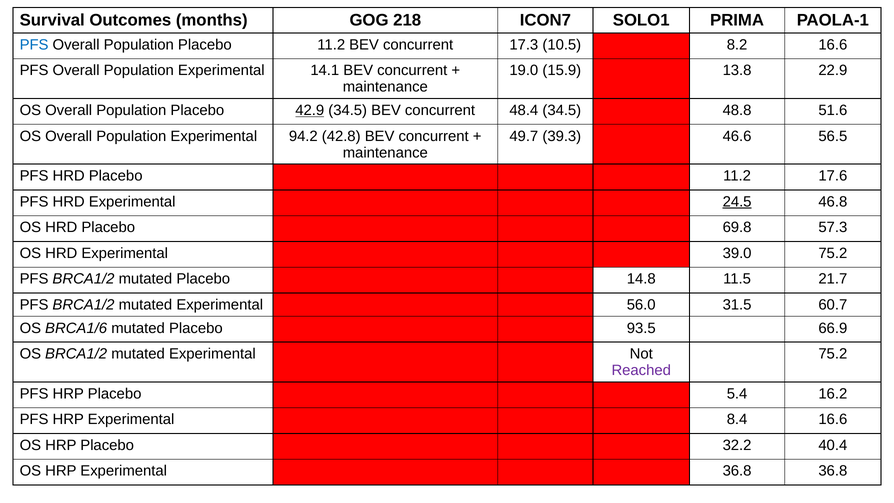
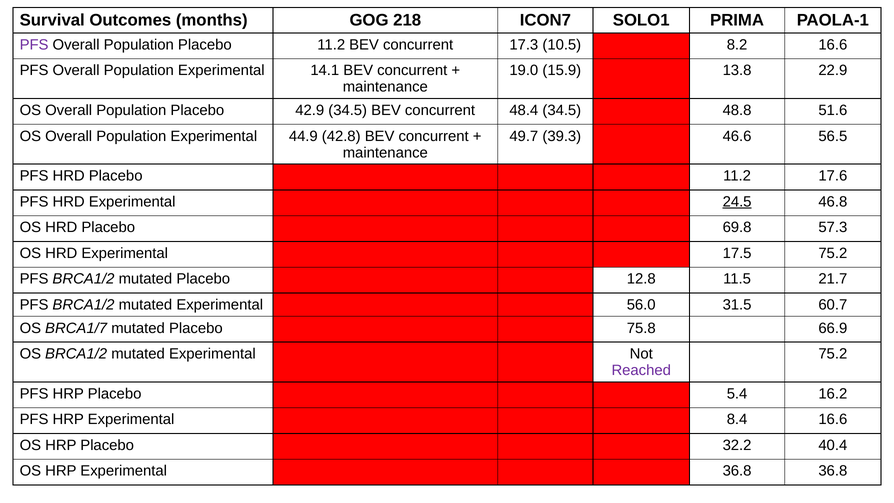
PFS colour: blue -> purple (34, 45)
42.9 underline: present -> none (310, 110)
94.2: 94.2 -> 44.9 (303, 136)
39.0: 39.0 -> 17.5 (737, 253)
14.8: 14.8 -> 12.8 (641, 279)
BRCA1/6: BRCA1/6 -> BRCA1/7 (76, 328)
93.5: 93.5 -> 75.8 (641, 328)
